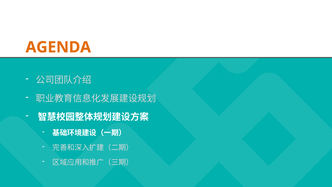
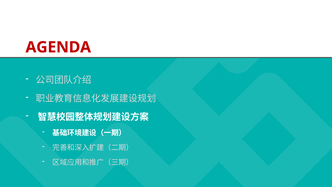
AGENDA colour: orange -> red (58, 47)
